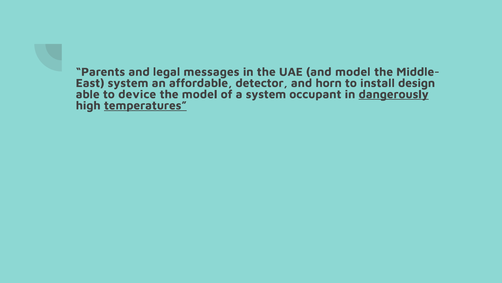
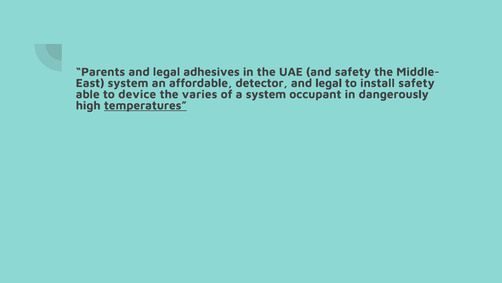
messages: messages -> adhesives (212, 72)
and model: model -> safety (353, 72)
horn: horn -> legal (329, 83)
install design: design -> safety (416, 83)
the model: model -> varies (200, 94)
dangerously underline: present -> none (394, 94)
